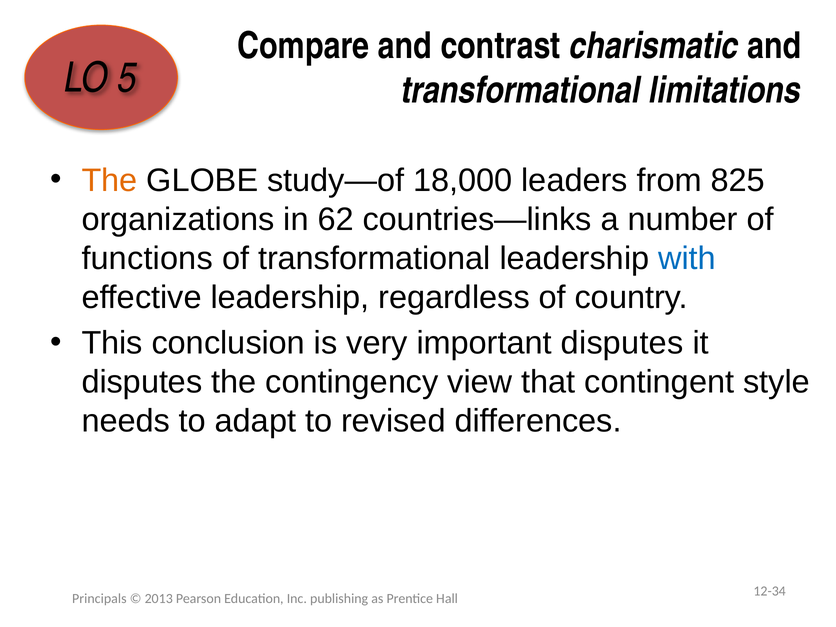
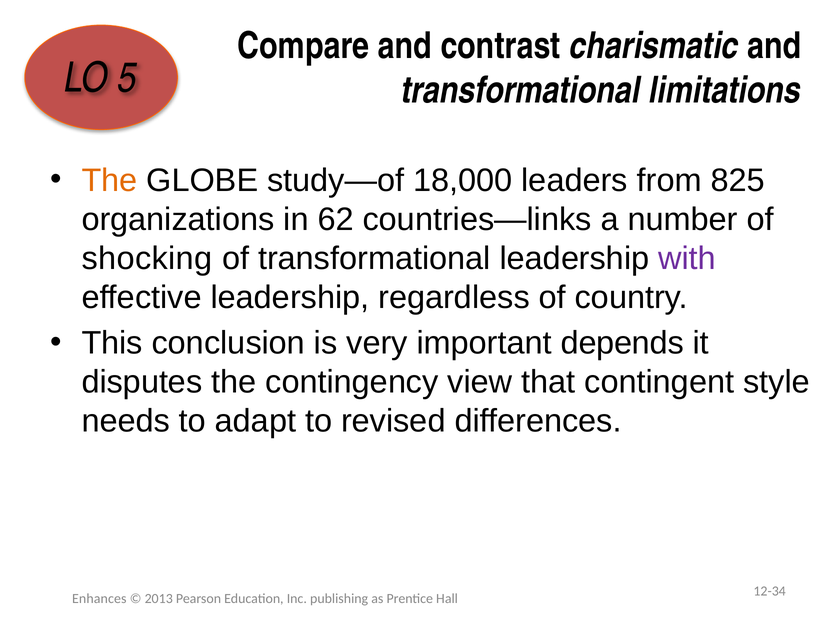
functions: functions -> shocking (147, 259)
with colour: blue -> purple (687, 259)
important disputes: disputes -> depends (622, 343)
Principals: Principals -> Enhances (99, 599)
